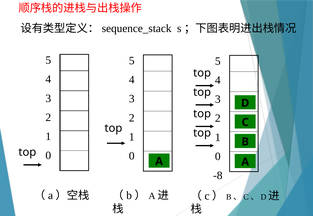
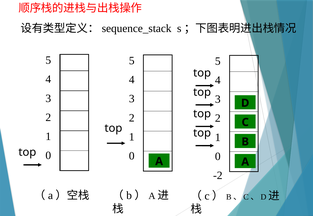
-8: -8 -> -2 (218, 176)
